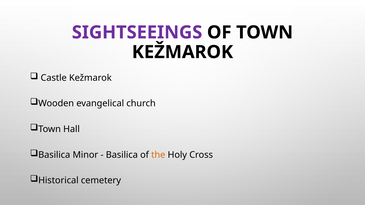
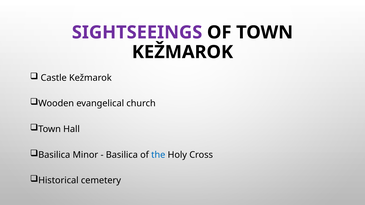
the colour: orange -> blue (158, 155)
